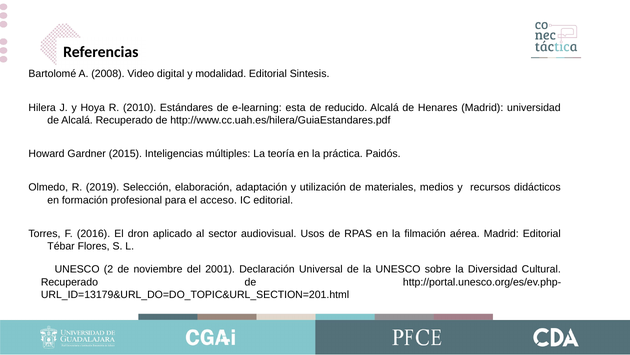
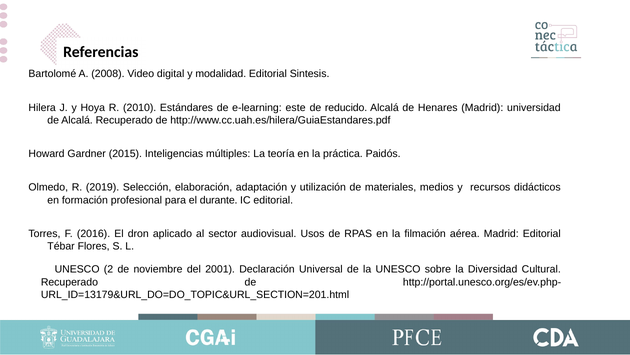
esta: esta -> este (296, 107)
acceso: acceso -> durante (219, 200)
